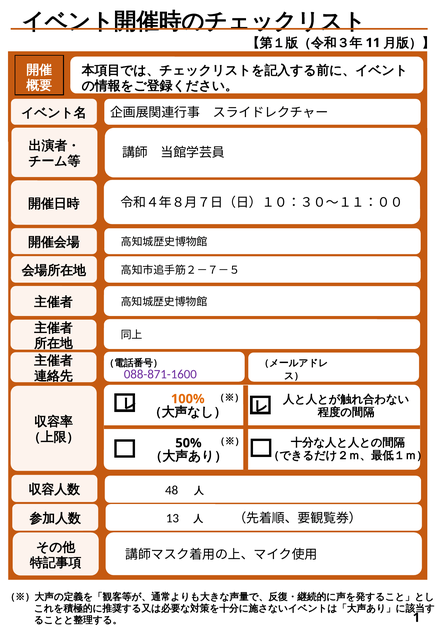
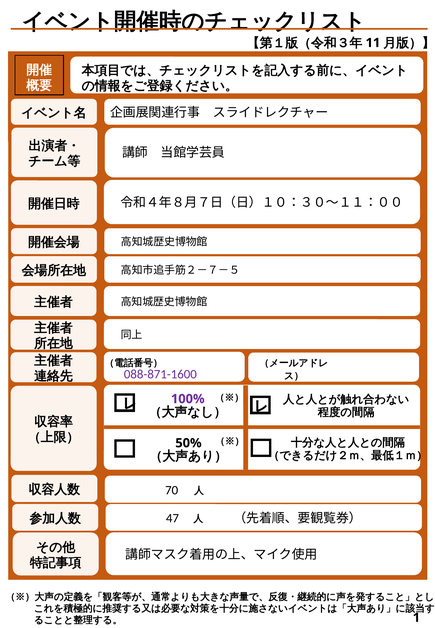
100% colour: orange -> purple (188, 399)
48: 48 -> 70 (172, 490)
13: 13 -> 47 (172, 519)
